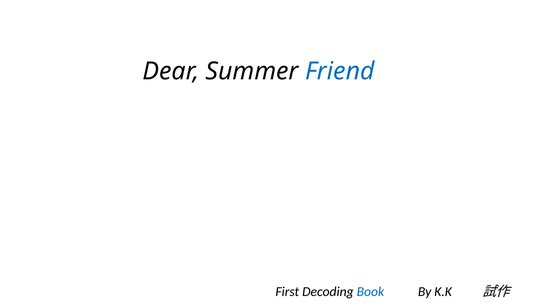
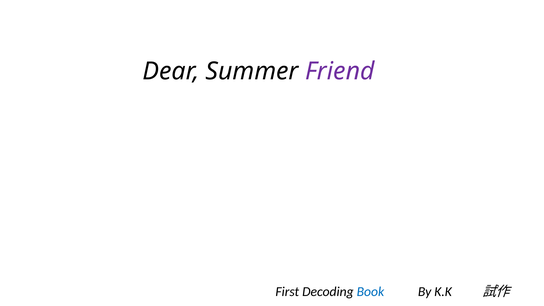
Friend colour: blue -> purple (340, 71)
